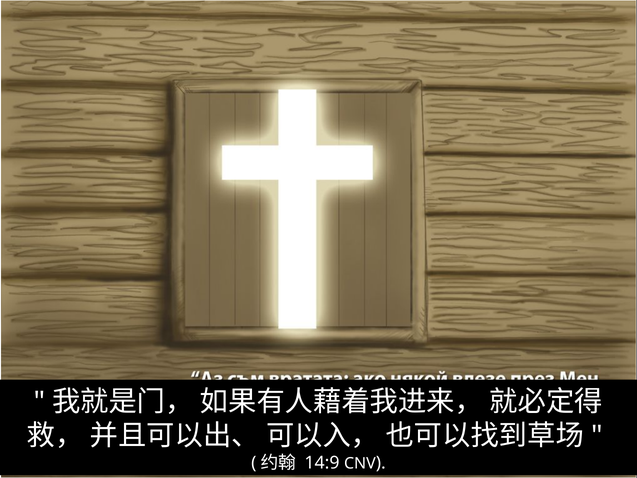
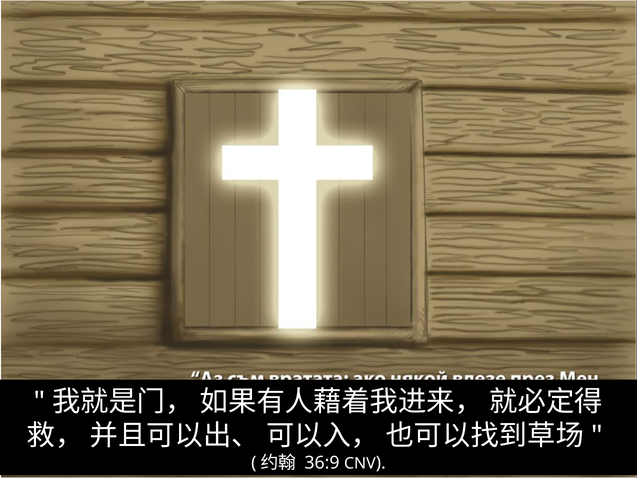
14:9: 14:9 -> 36:9 (322, 462)
